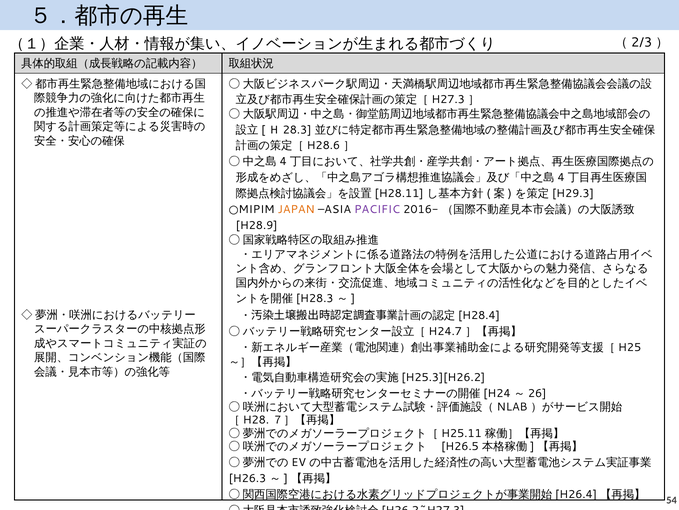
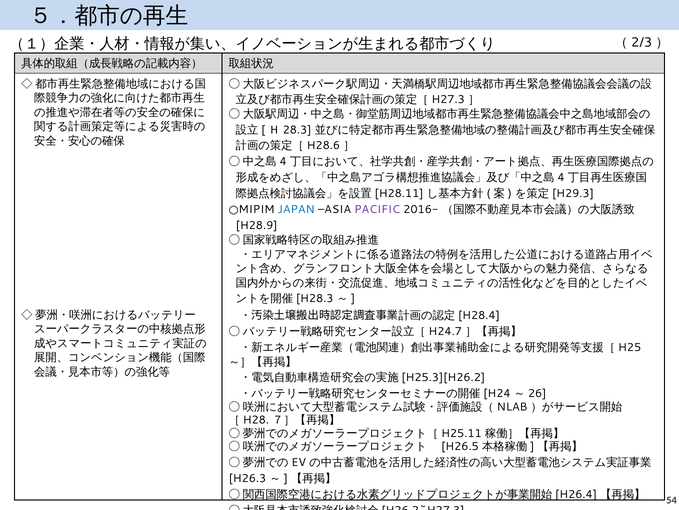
JAPAN colour: orange -> blue (296, 209)
